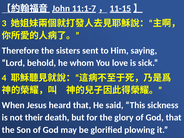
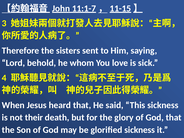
glorified plowing: plowing -> sickness (140, 130)
